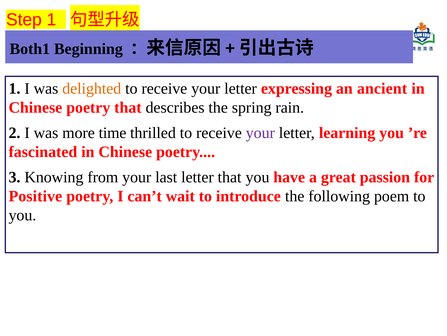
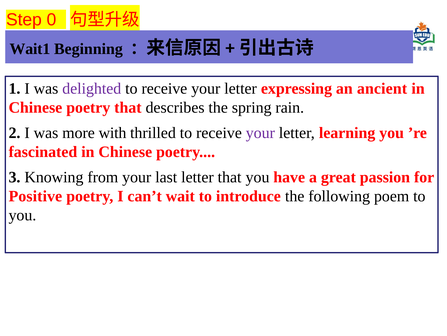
Step 1: 1 -> 0 (51, 20)
Both1: Both1 -> Wait1 (30, 49)
delighted colour: orange -> purple (92, 88)
time: time -> with (113, 133)
